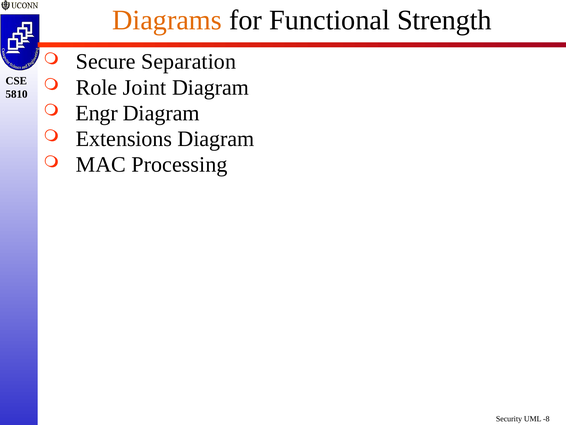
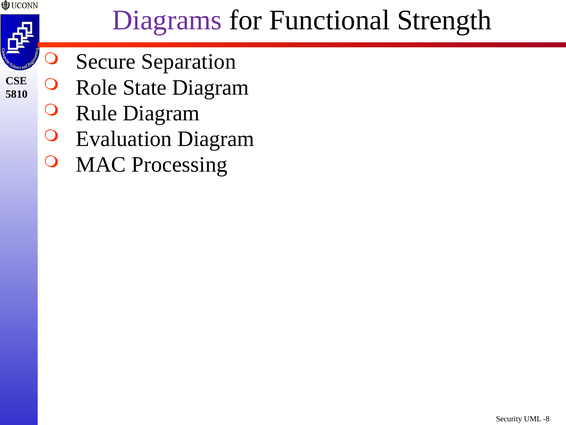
Diagrams colour: orange -> purple (167, 20)
Joint: Joint -> State (145, 87)
Engr: Engr -> Rule (97, 113)
Extensions: Extensions -> Evaluation (124, 139)
